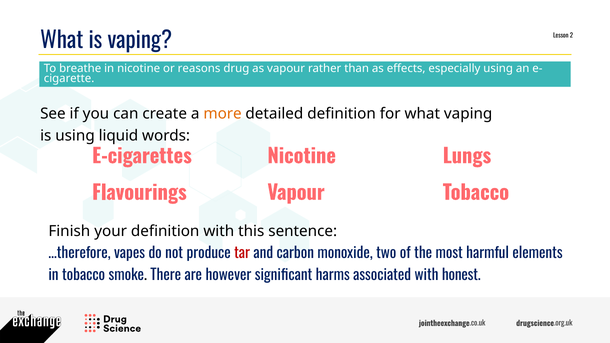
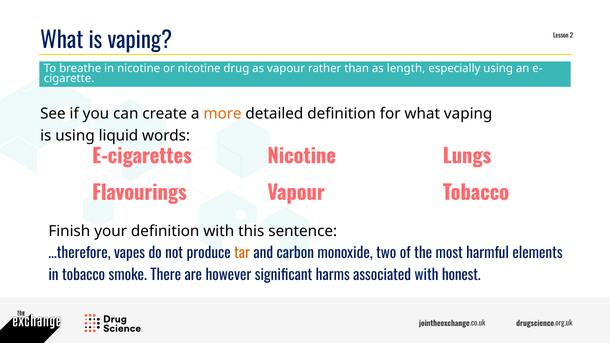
or reasons: reasons -> nicotine (199, 68)
effects: effects -> length (406, 68)
tar colour: red -> orange (242, 253)
